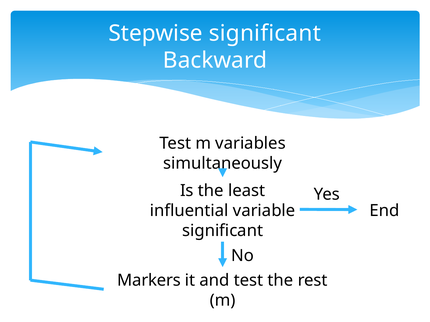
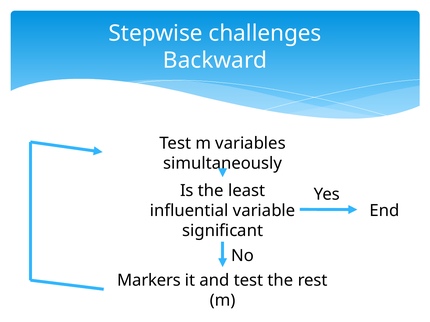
Stepwise significant: significant -> challenges (265, 33)
